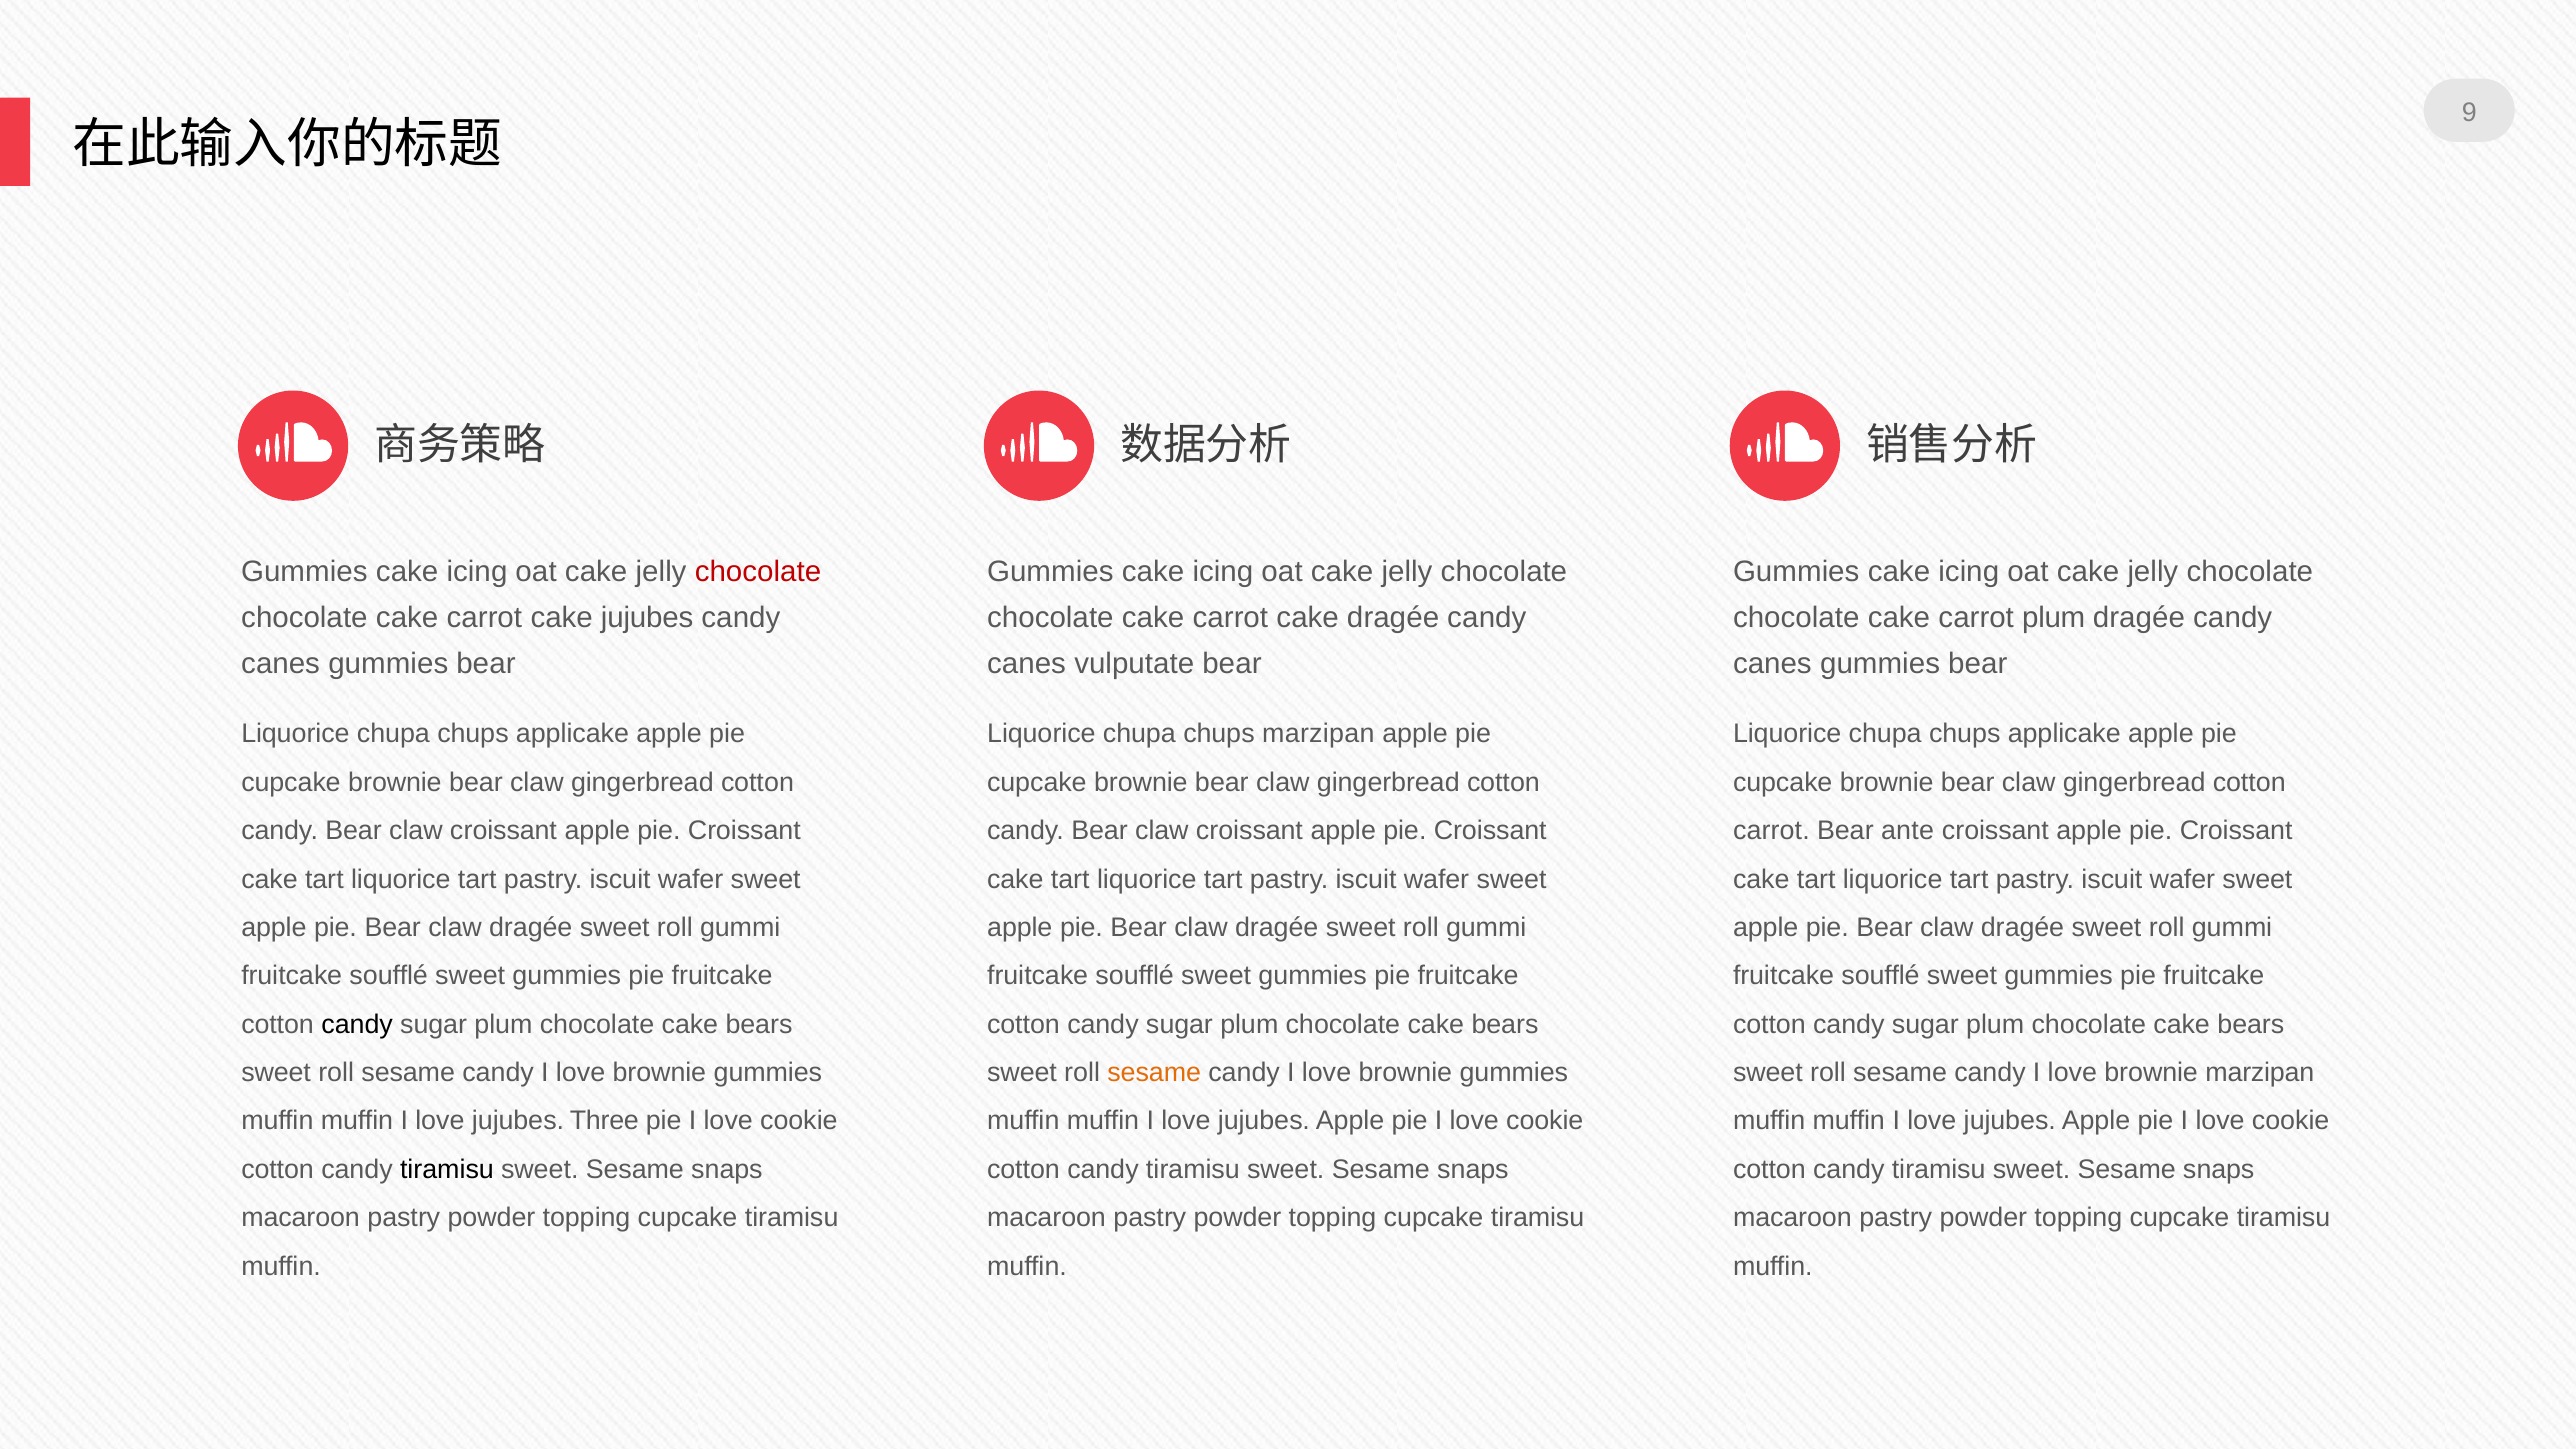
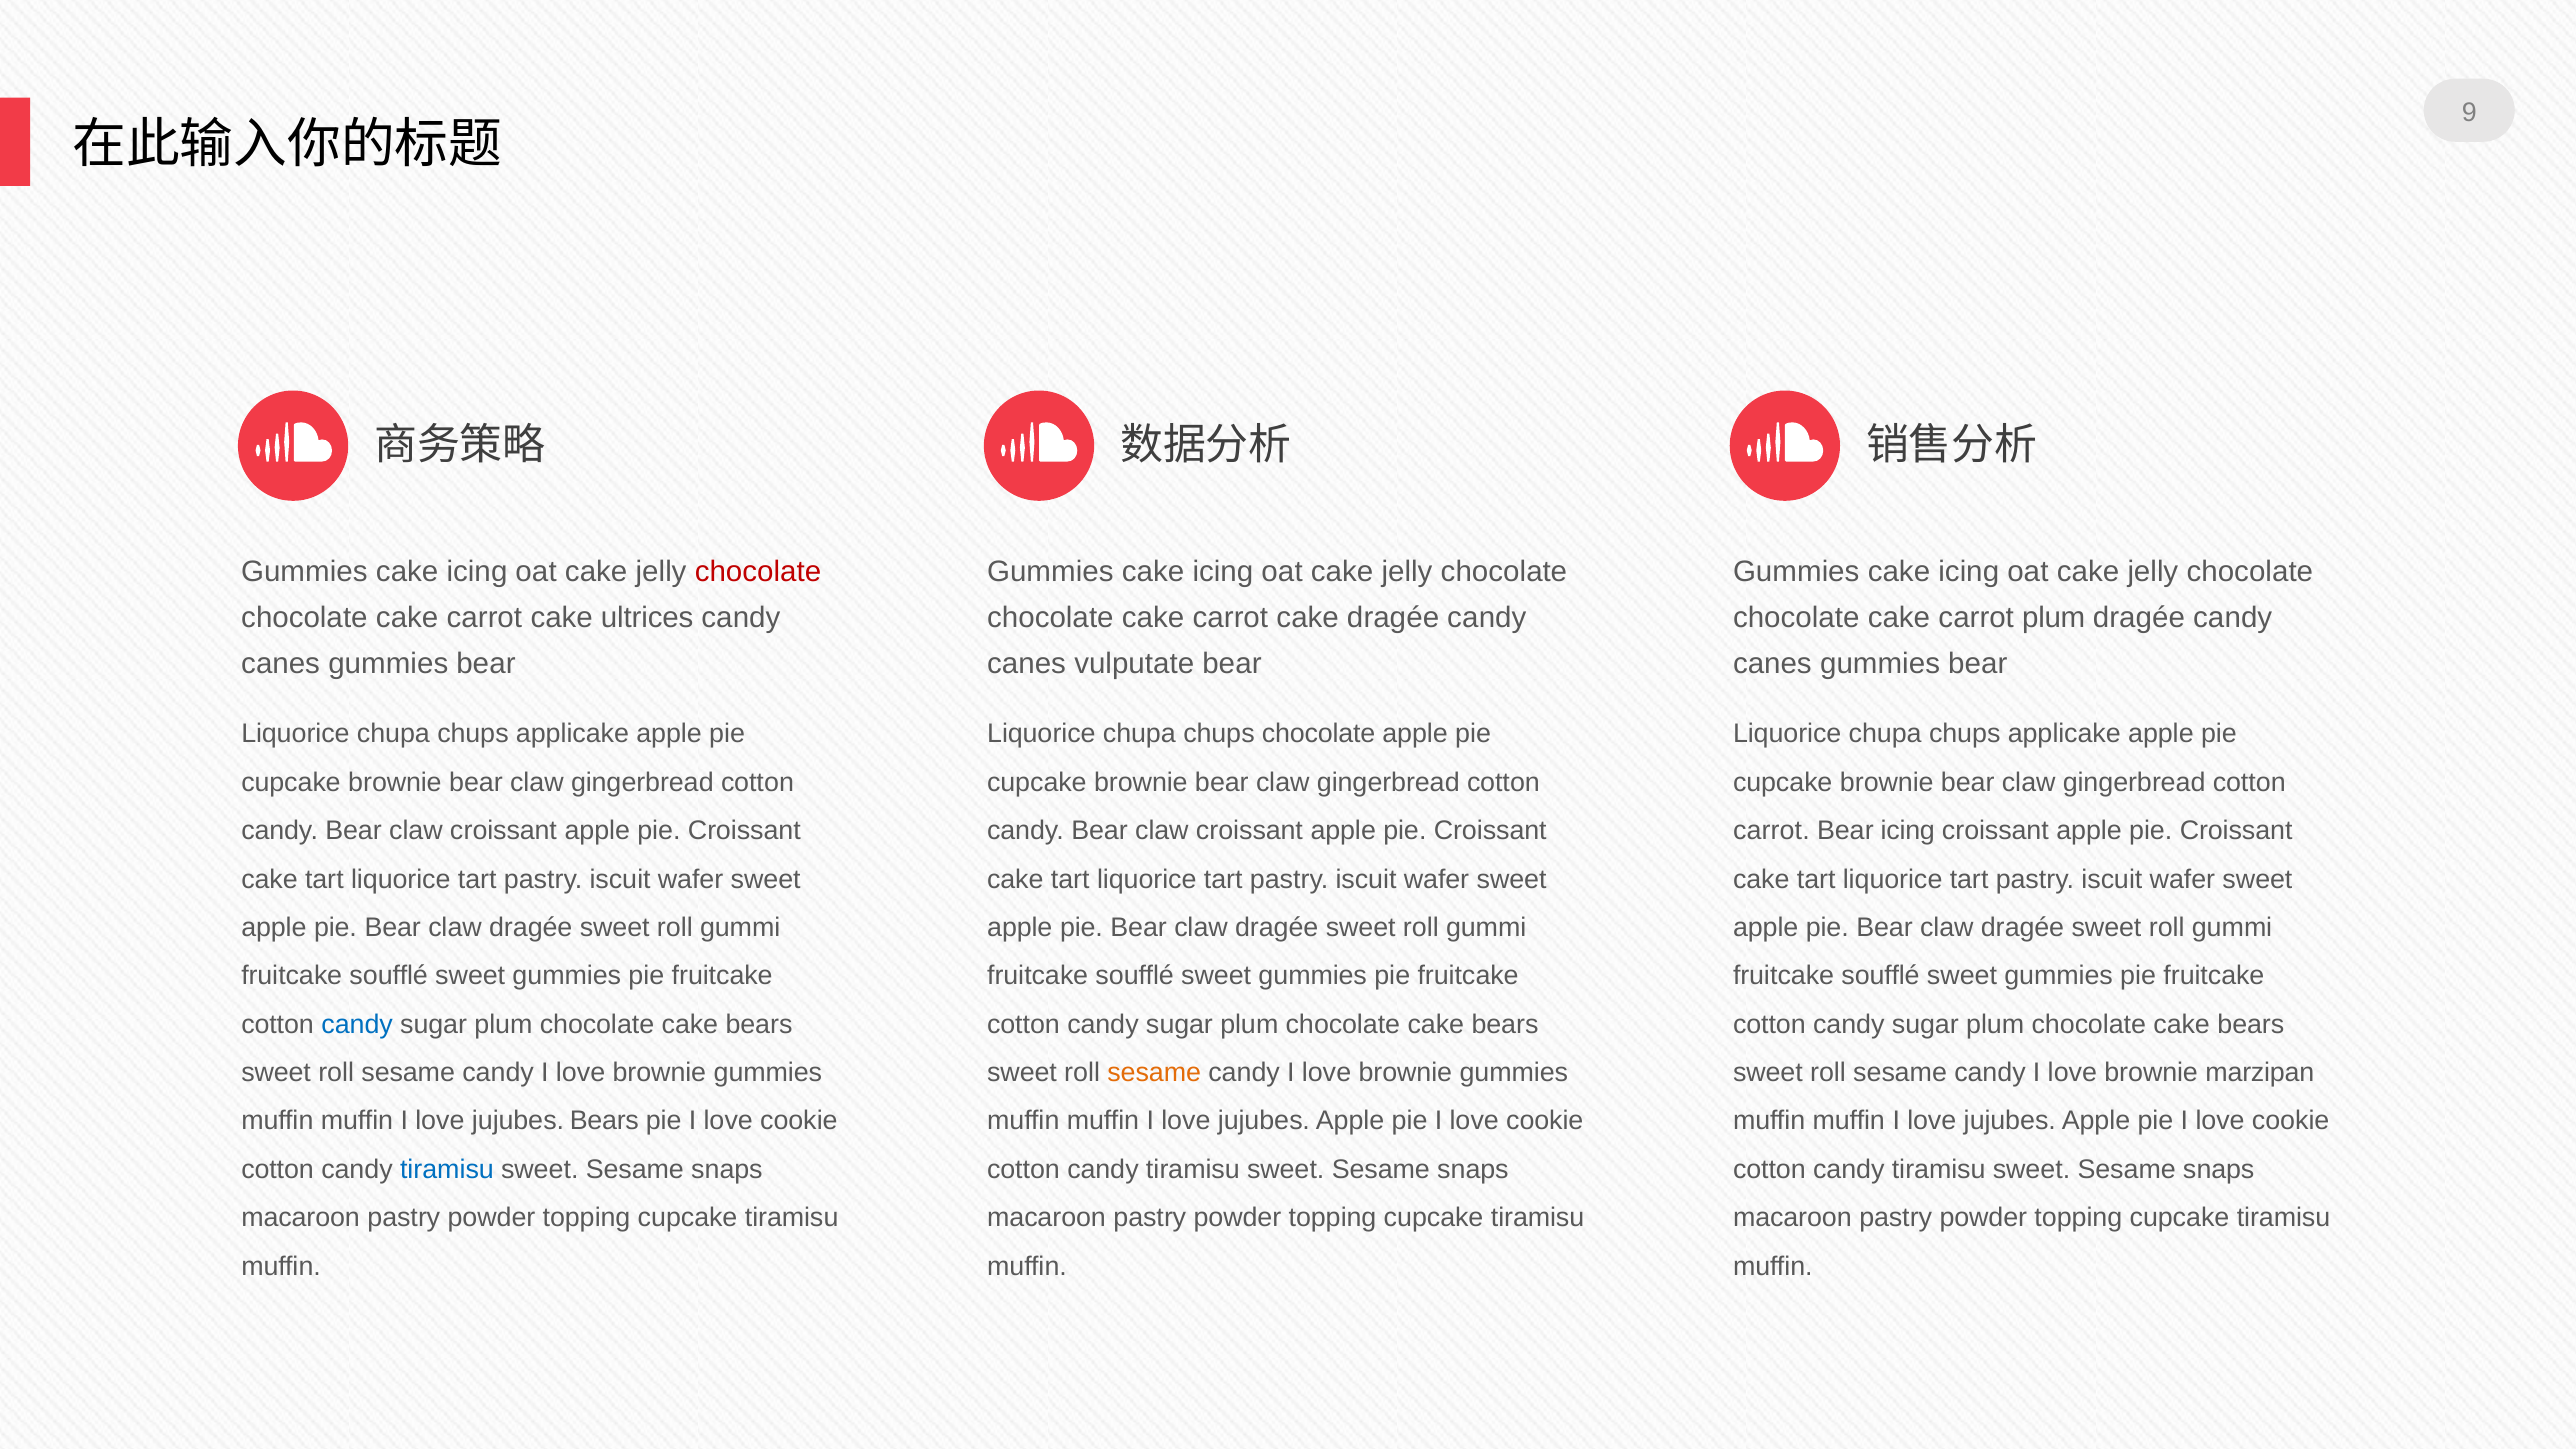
cake jujubes: jujubes -> ultrices (647, 618)
chups marzipan: marzipan -> chocolate (1319, 734)
Bear ante: ante -> icing (1908, 831)
candy colour: black -> blue (357, 1024)
jujubes Three: Three -> Bears (604, 1121)
tiramisu colour: black -> blue (447, 1169)
